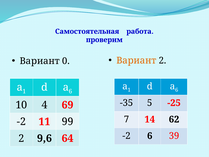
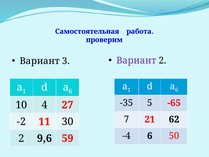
0: 0 -> 3 (66, 61)
Вариант colour: orange -> purple (136, 60)
-25: -25 -> -65 (174, 103)
69: 69 -> 27 (67, 105)
14: 14 -> 21 (150, 119)
99: 99 -> 30 (68, 121)
-2: -2 -> -4 (127, 136)
39: 39 -> 50 (174, 136)
64: 64 -> 59 (67, 138)
